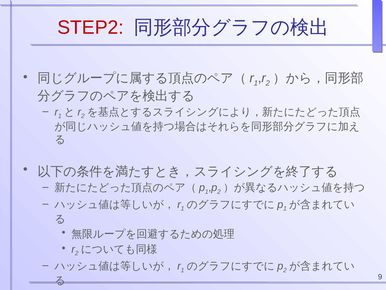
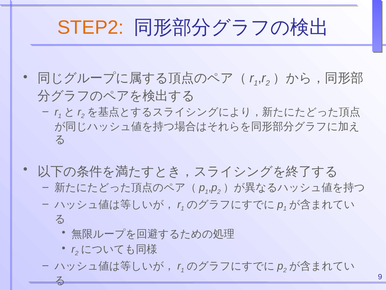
STEP2 colour: red -> orange (91, 27)
